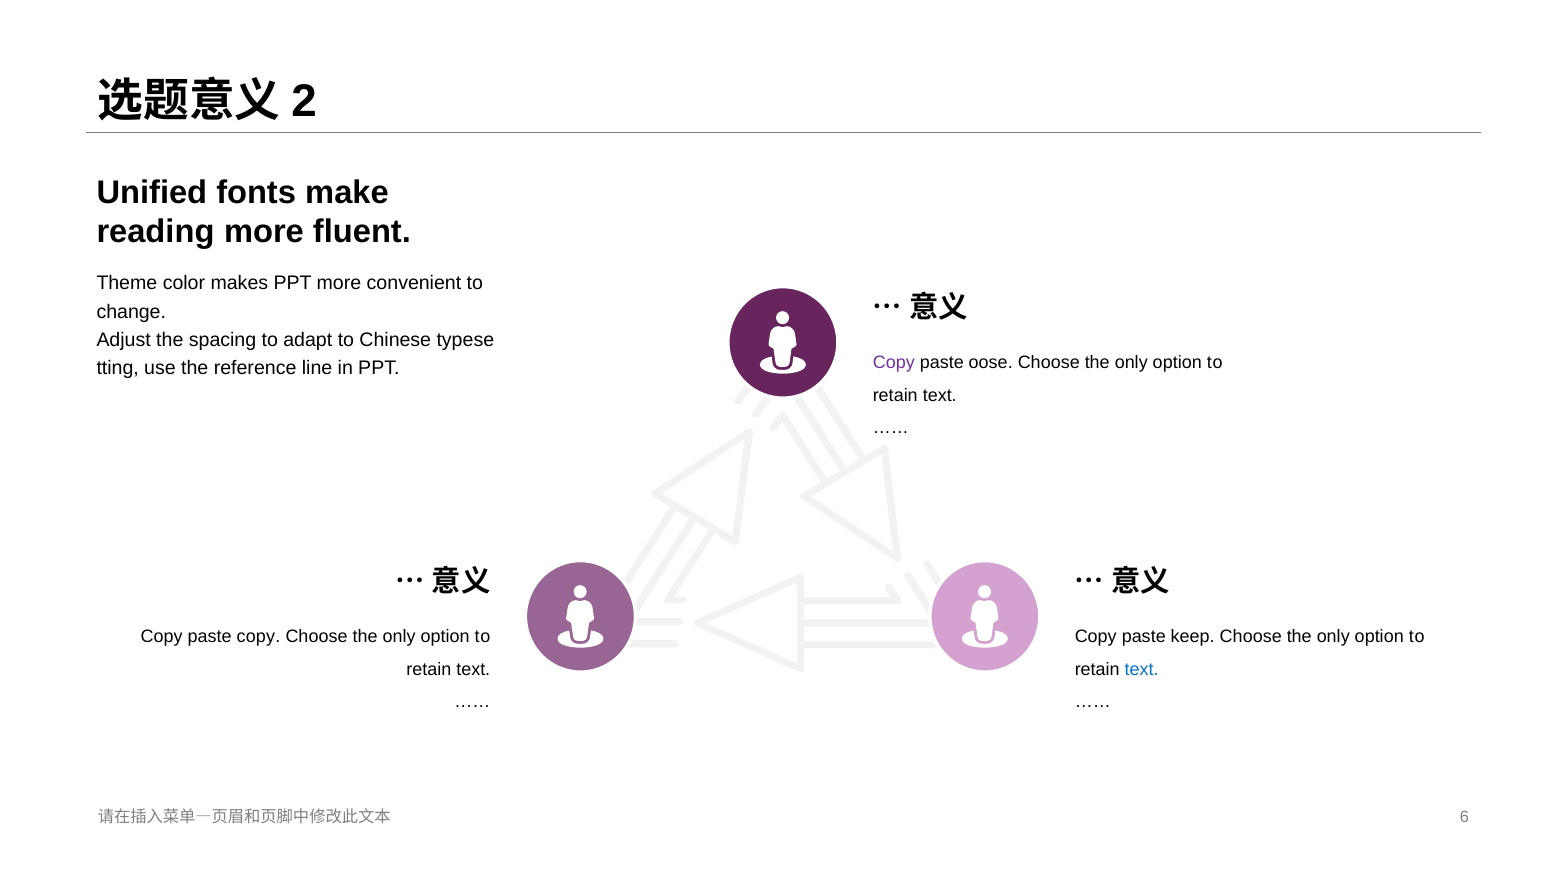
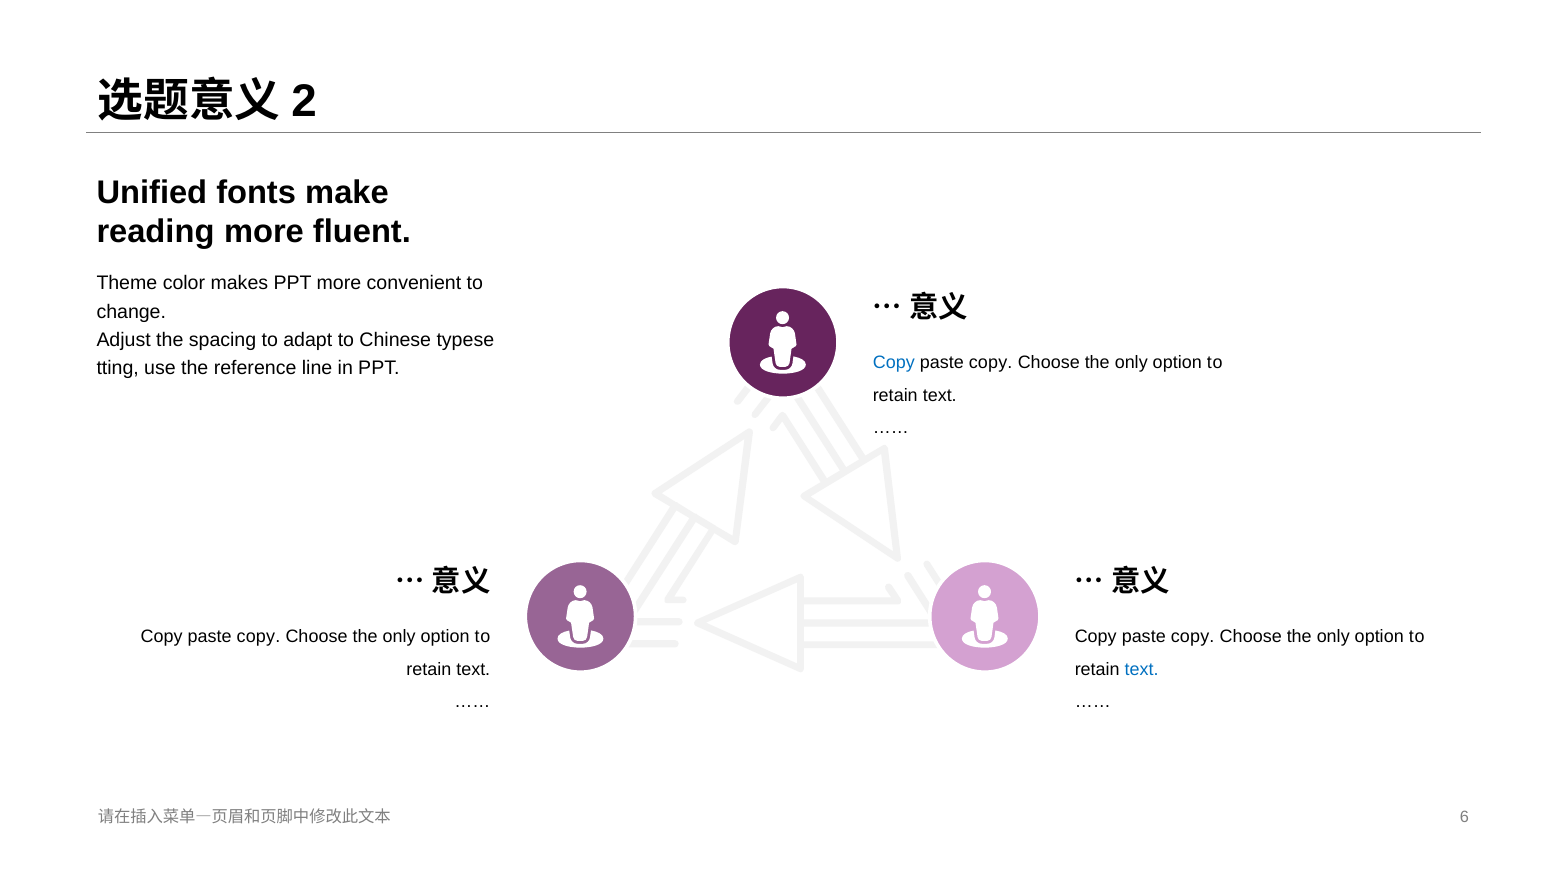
Copy colour: purple -> blue (894, 363)
oose: oose -> copy (991, 363)
keep: keep -> copy (1193, 636)
